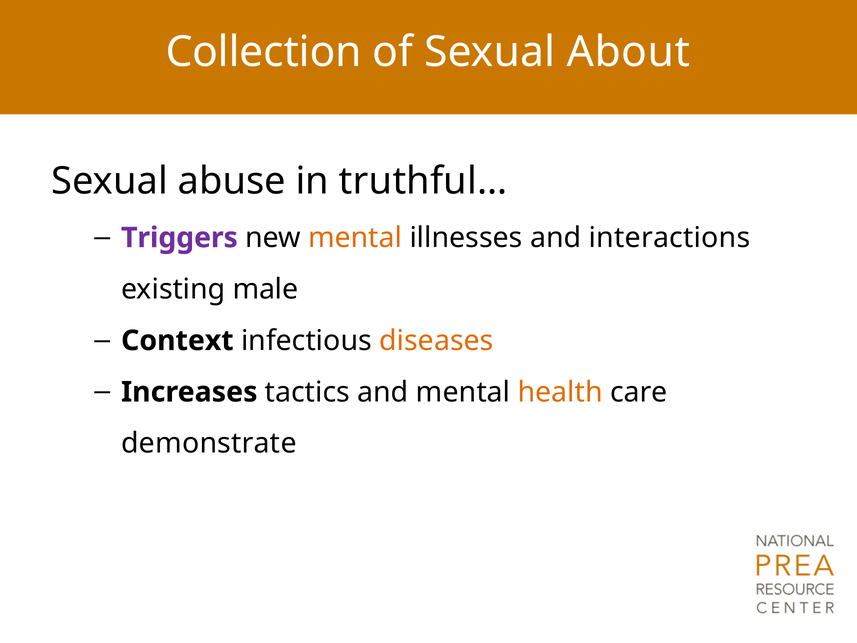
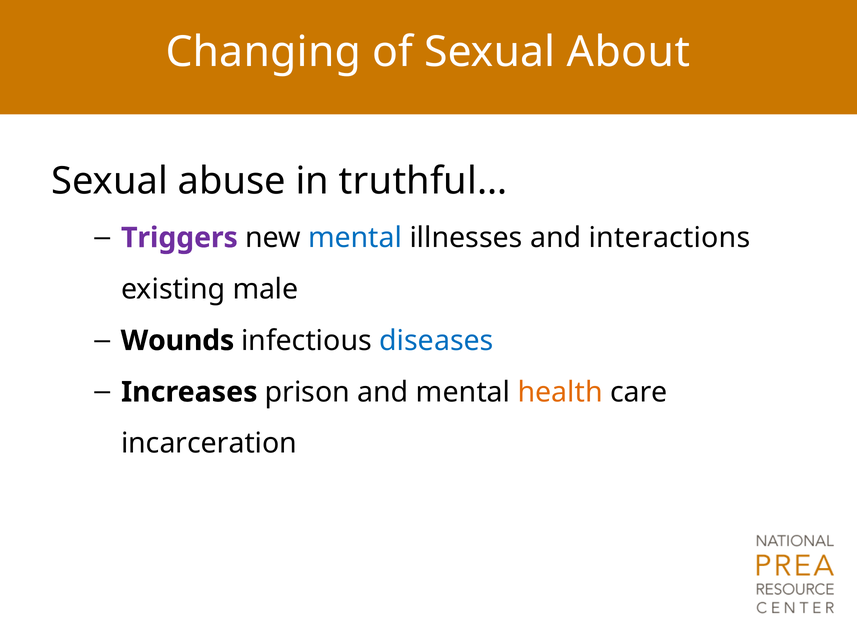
Collection: Collection -> Changing (263, 52)
mental colour: orange -> blue (355, 238)
Context: Context -> Wounds (177, 341)
diseases colour: orange -> blue (436, 341)
tactics: tactics -> prison (307, 392)
demonstrate: demonstrate -> incarceration (209, 443)
